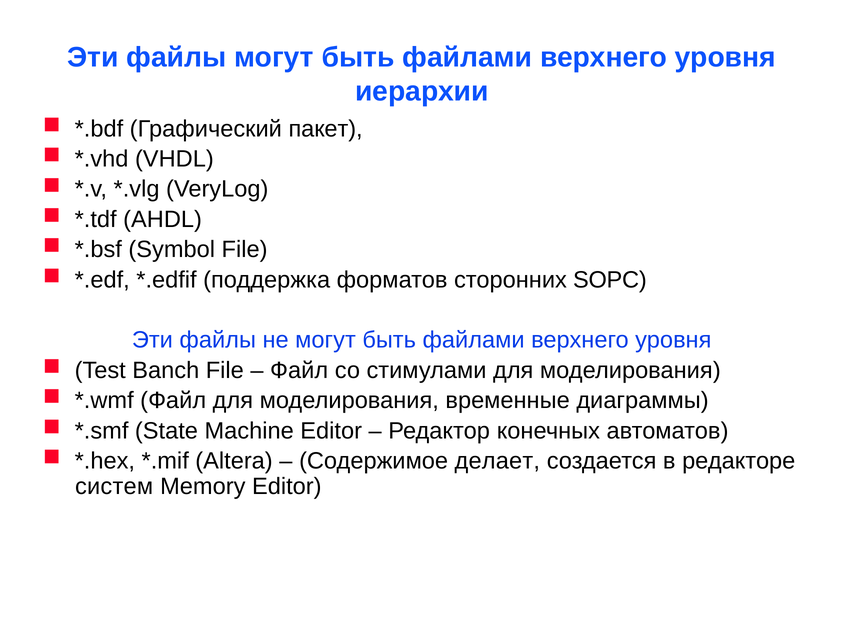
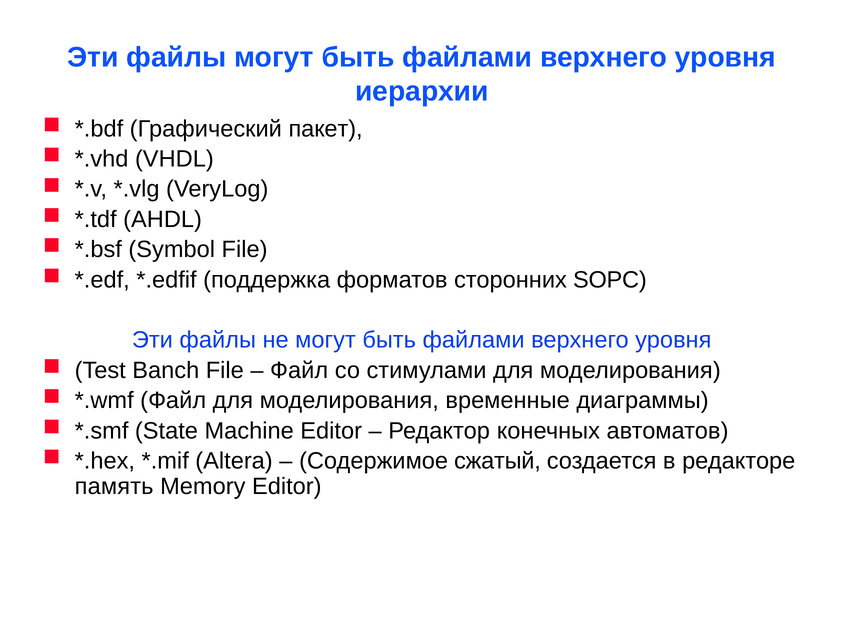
делает: делает -> сжатый (497, 461)
систем: систем -> память (114, 486)
